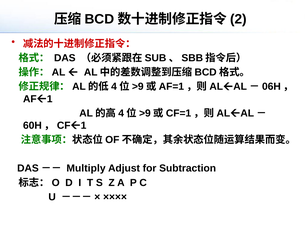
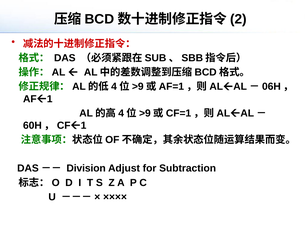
Multiply: Multiply -> Division (86, 169)
